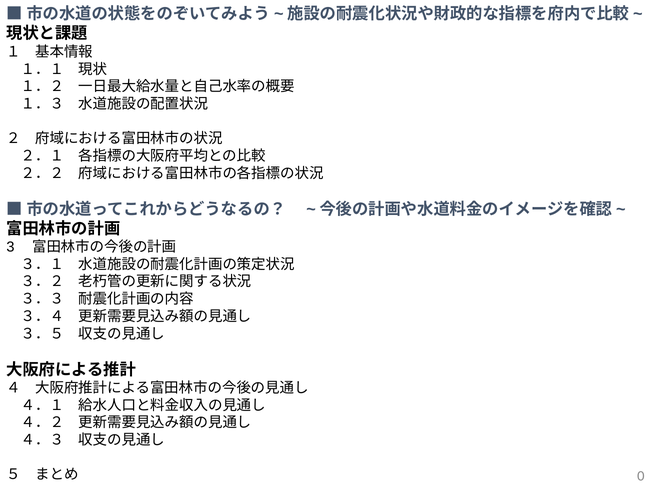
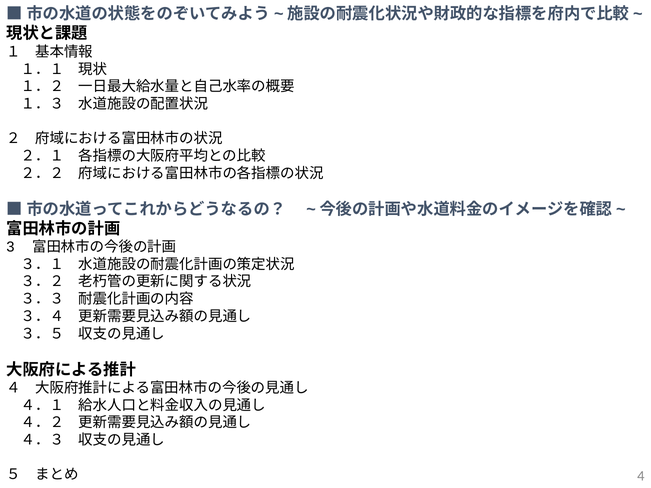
0: 0 -> 4 (641, 476)
